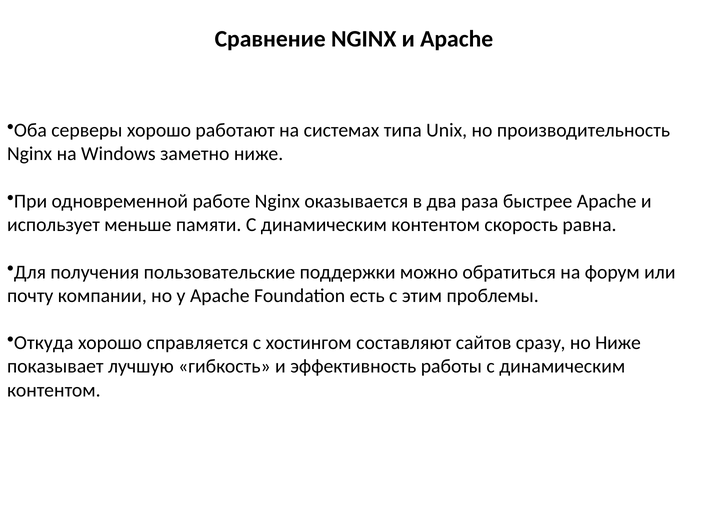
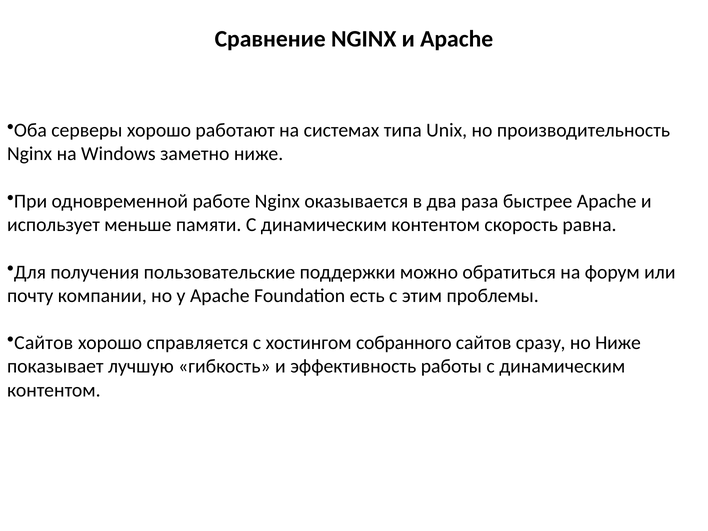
Откуда: Откуда -> Сайтов (44, 343)
составляют: составляют -> собранного (404, 343)
